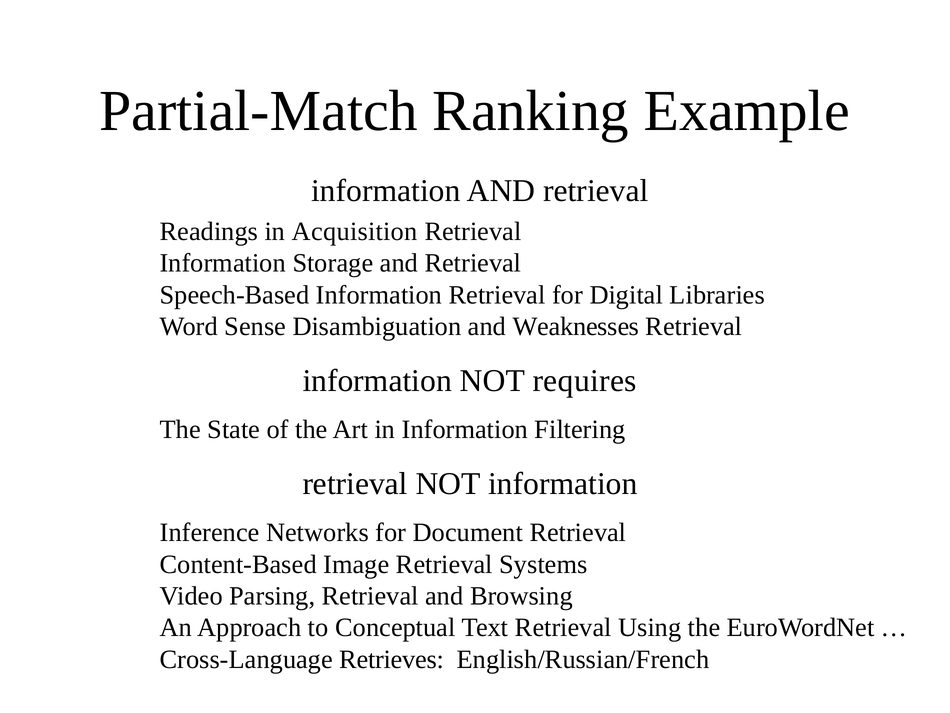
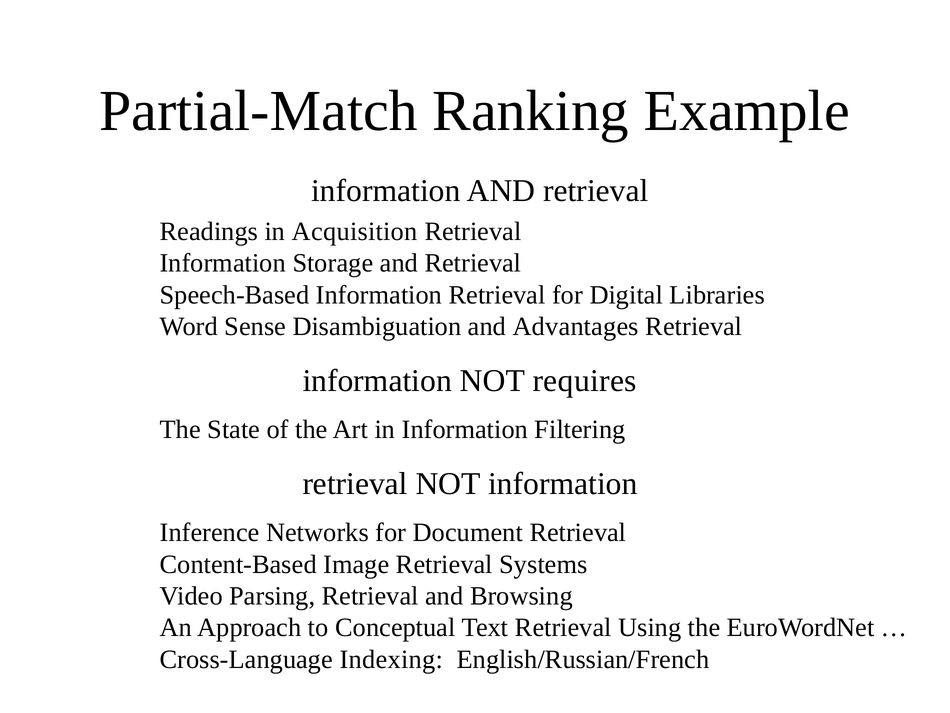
Weaknesses: Weaknesses -> Advantages (576, 326)
Retrieves: Retrieves -> Indexing (391, 659)
